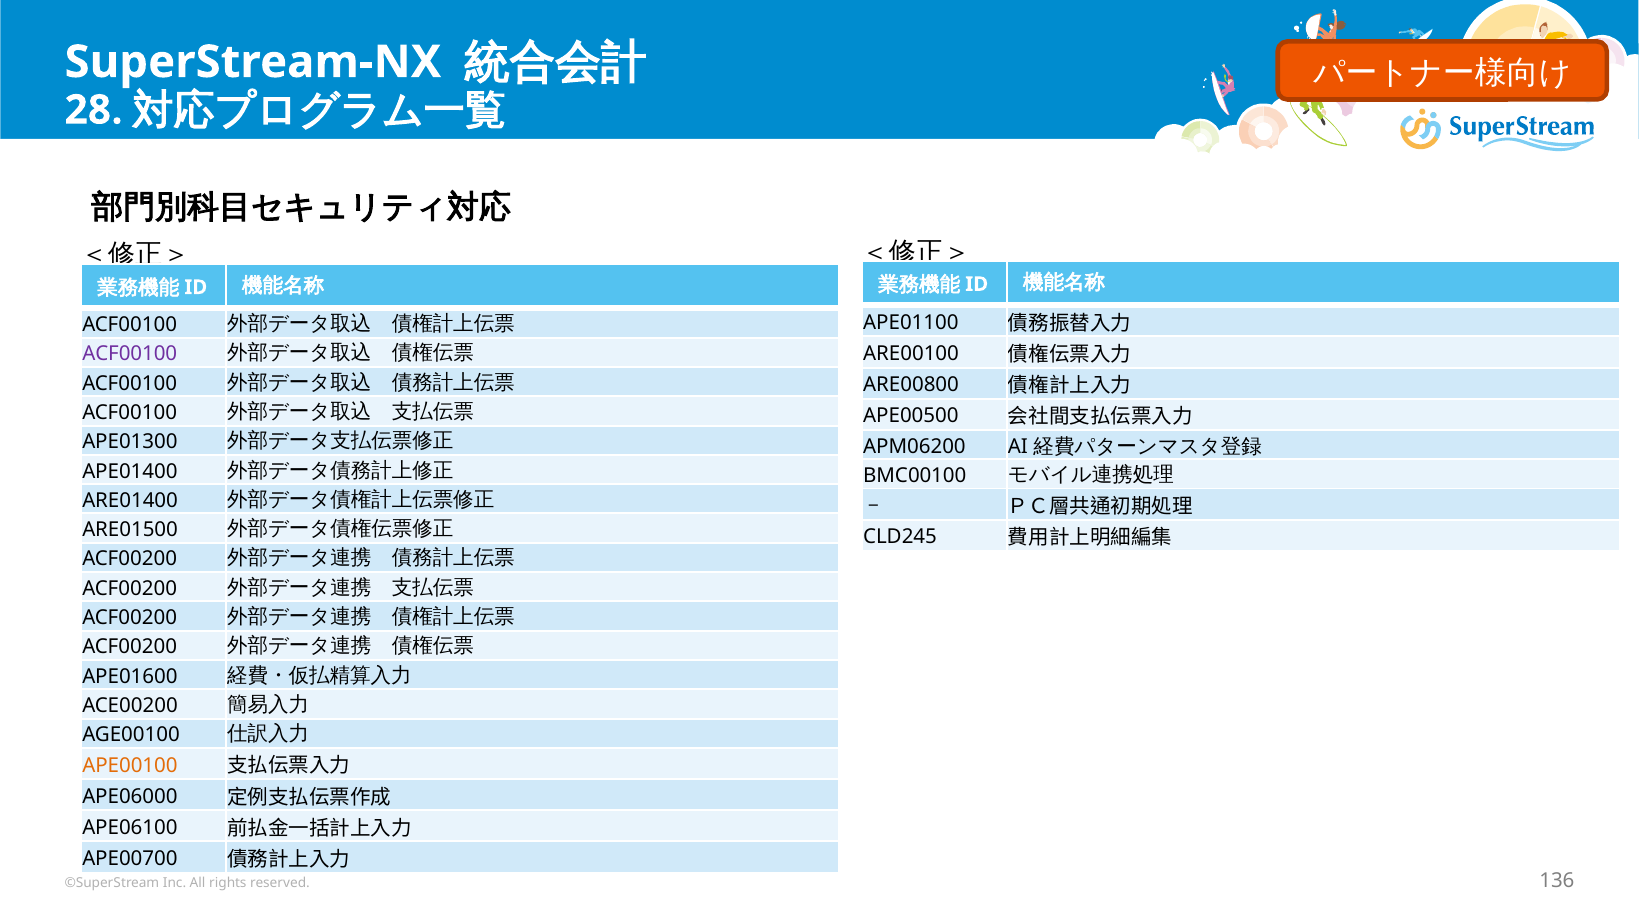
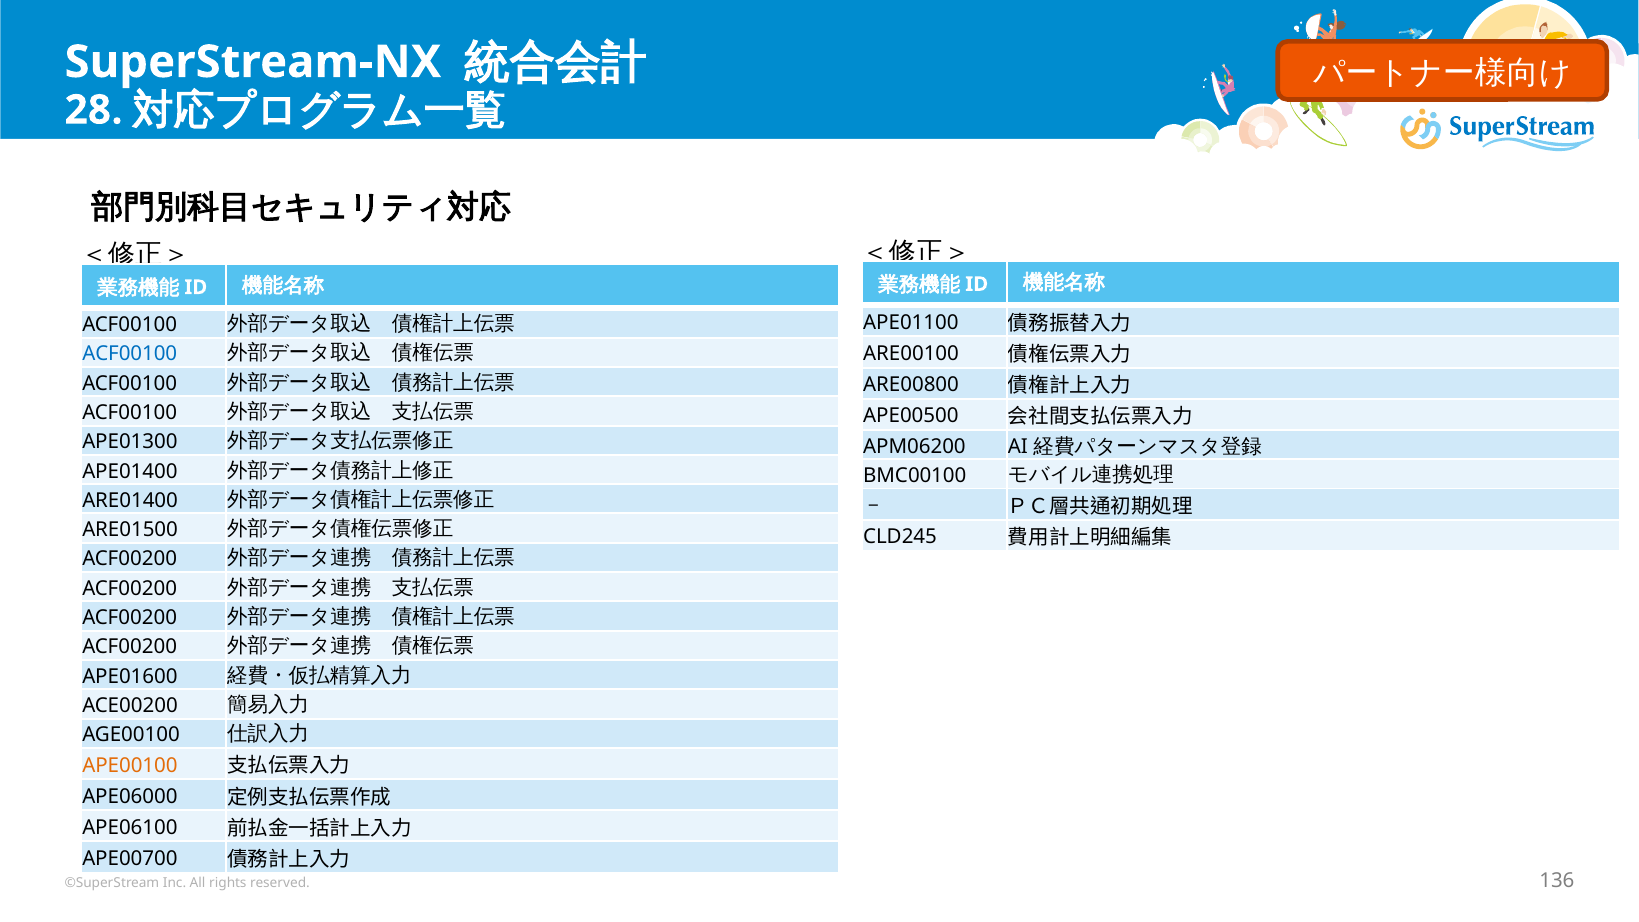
ACF00100 colour: purple -> blue (130, 354)
